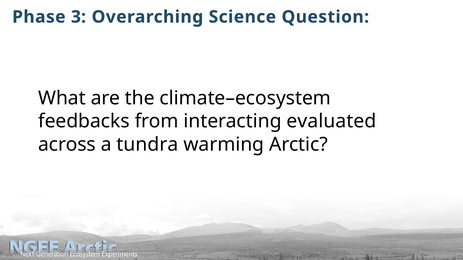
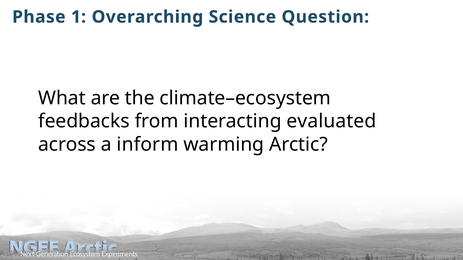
3: 3 -> 1 (79, 17)
tundra: tundra -> inform (148, 145)
